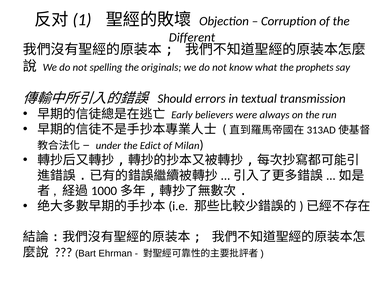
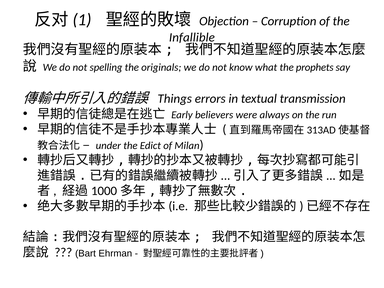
Different: Different -> Infallible (192, 37)
Should: Should -> Things (175, 99)
